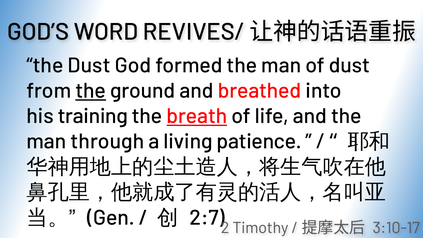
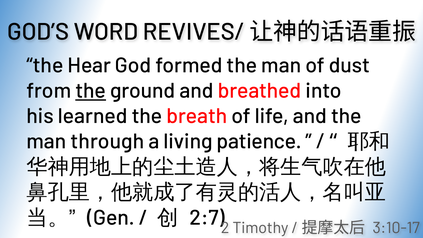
the Dust: Dust -> Hear (89, 65)
training: training -> learned (93, 116)
breath underline: present -> none (197, 116)
